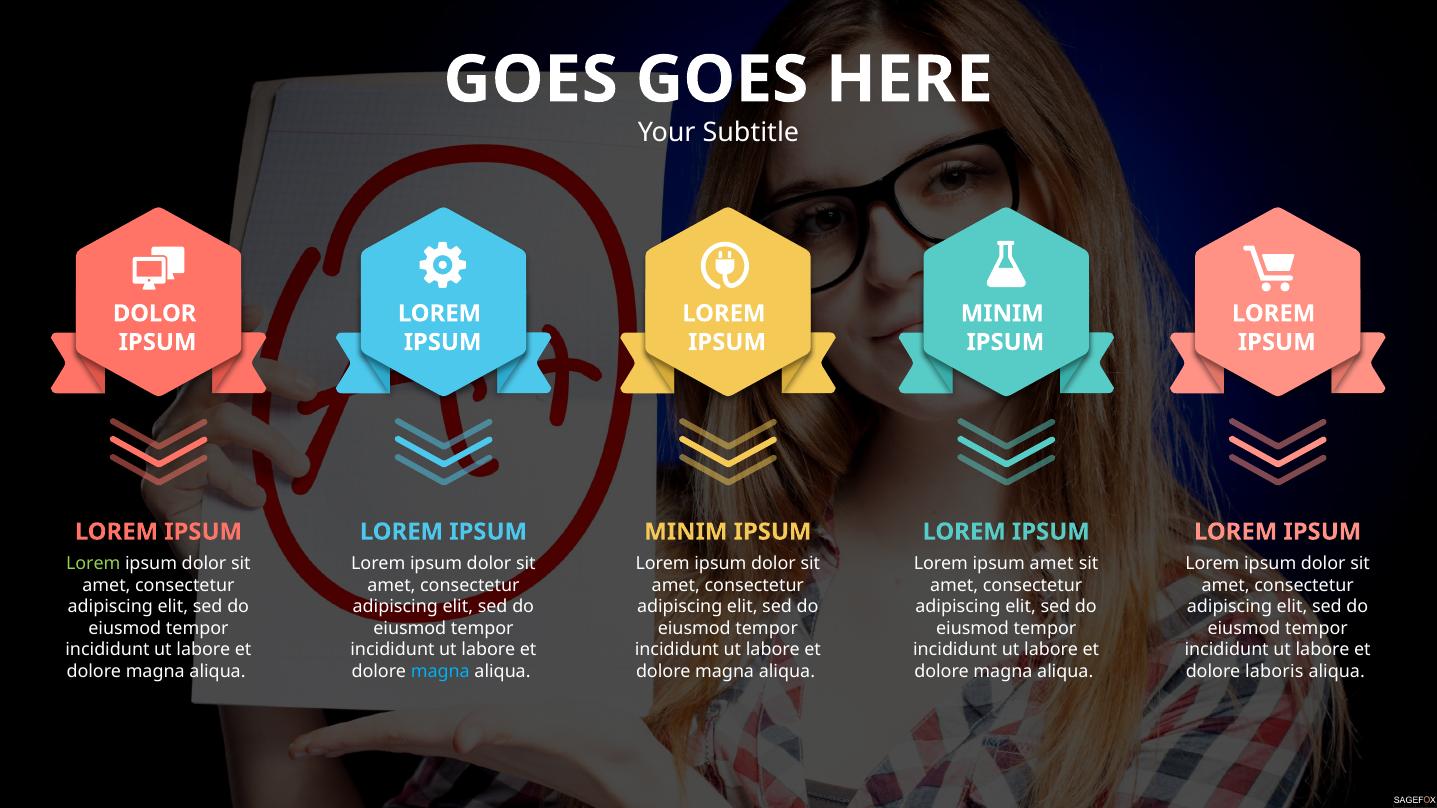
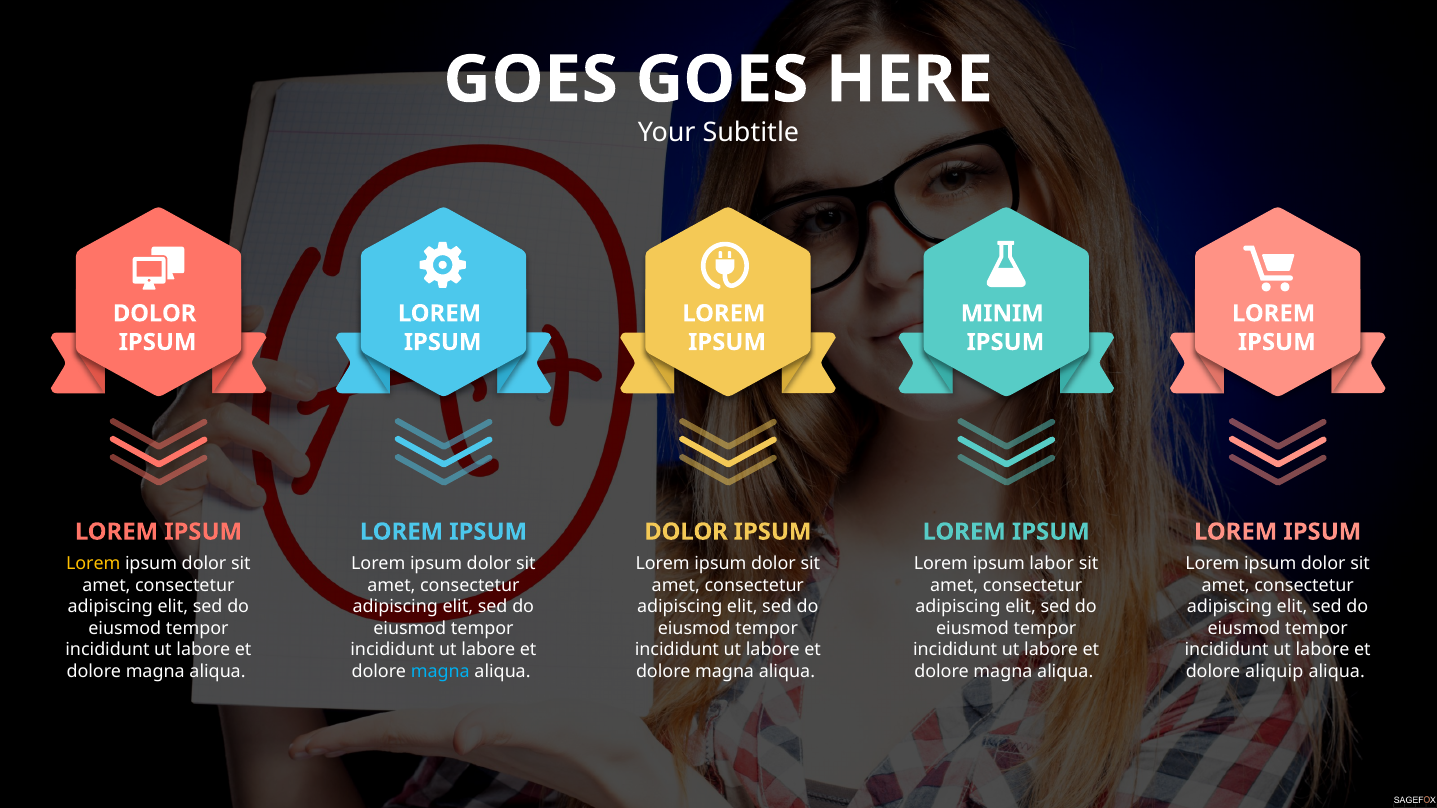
MINIM: MINIM -> DOLOR (686, 532)
Lorem colour: light green -> yellow (93, 564)
ipsum amet: amet -> labor (1052, 564)
laboris: laboris -> aliquip (1274, 672)
